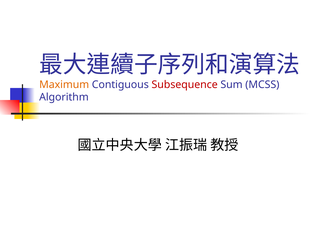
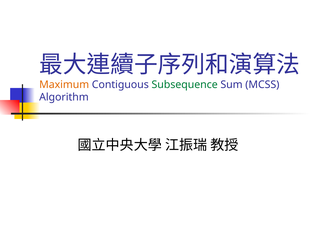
Subsequence colour: red -> green (185, 85)
